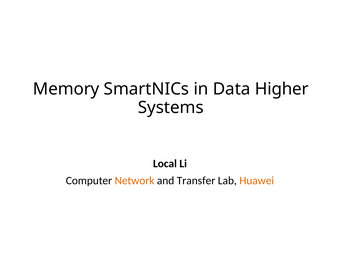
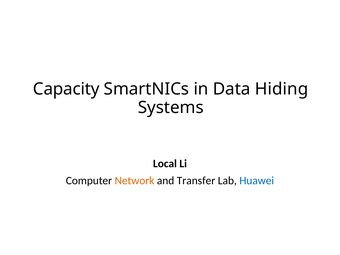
Memory: Memory -> Capacity (66, 89)
Higher: Higher -> Hiding (282, 89)
Huawei colour: orange -> blue (257, 181)
